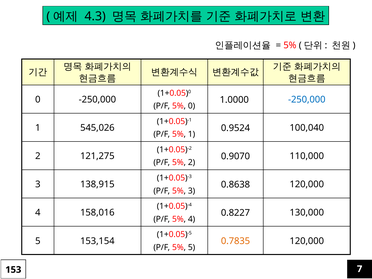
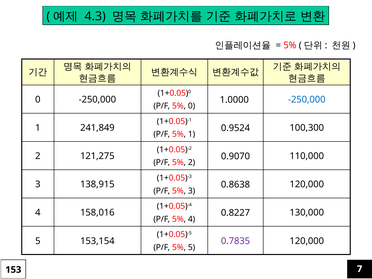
545,026: 545,026 -> 241,849 (97, 128)
100,040: 100,040 -> 100,300 (307, 128)
0.7835 colour: orange -> purple (235, 241)
